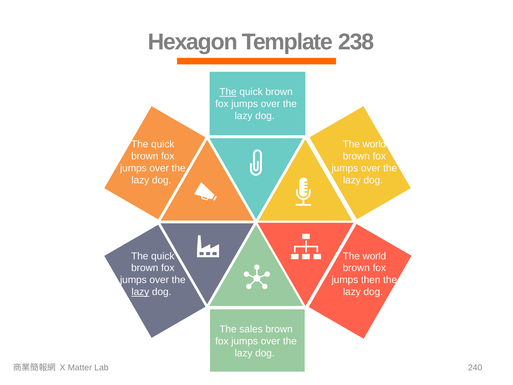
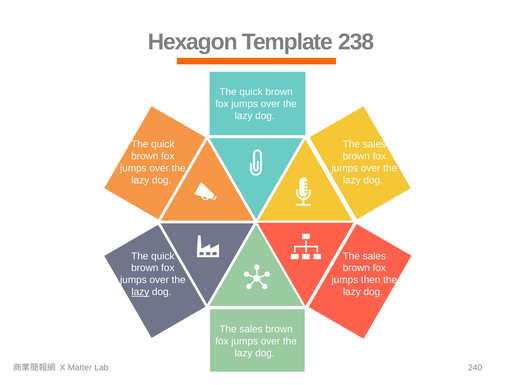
The underline: present -> none (228, 92)
world: world -> sales (374, 144)
world: world -> sales (374, 256)
